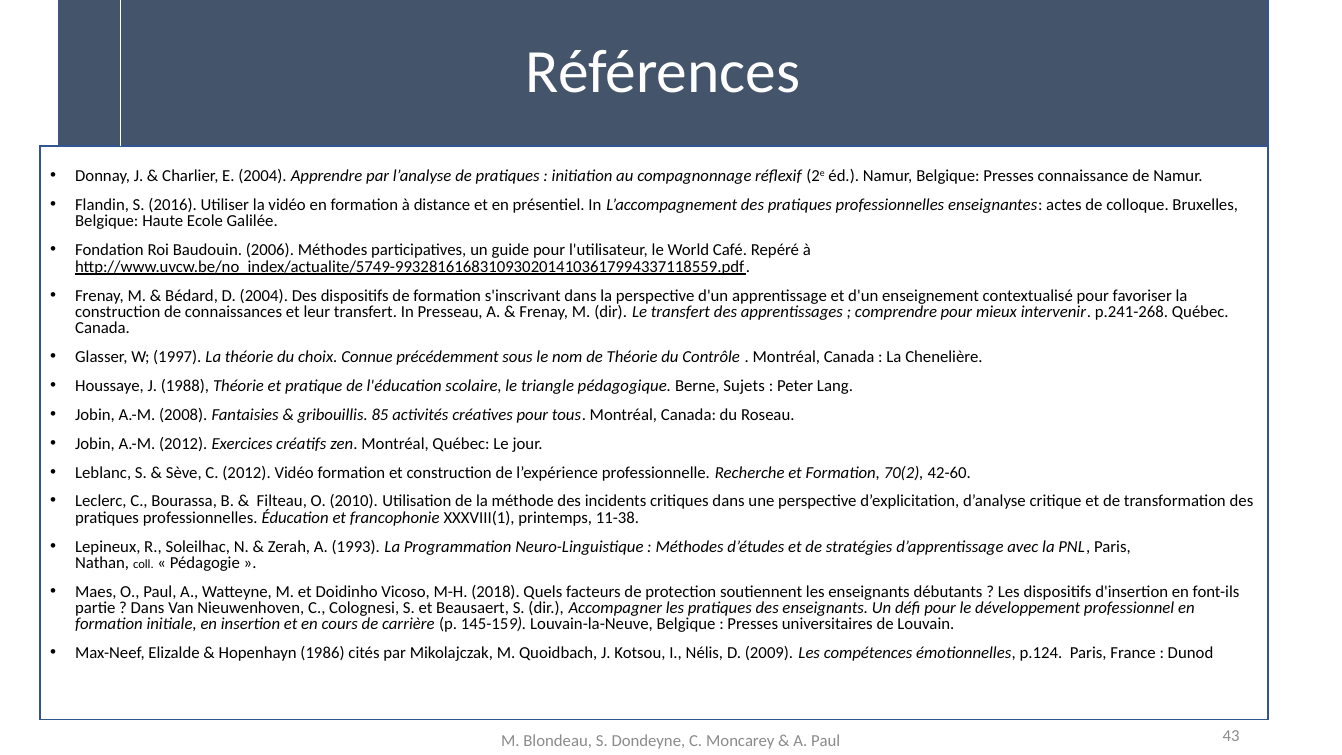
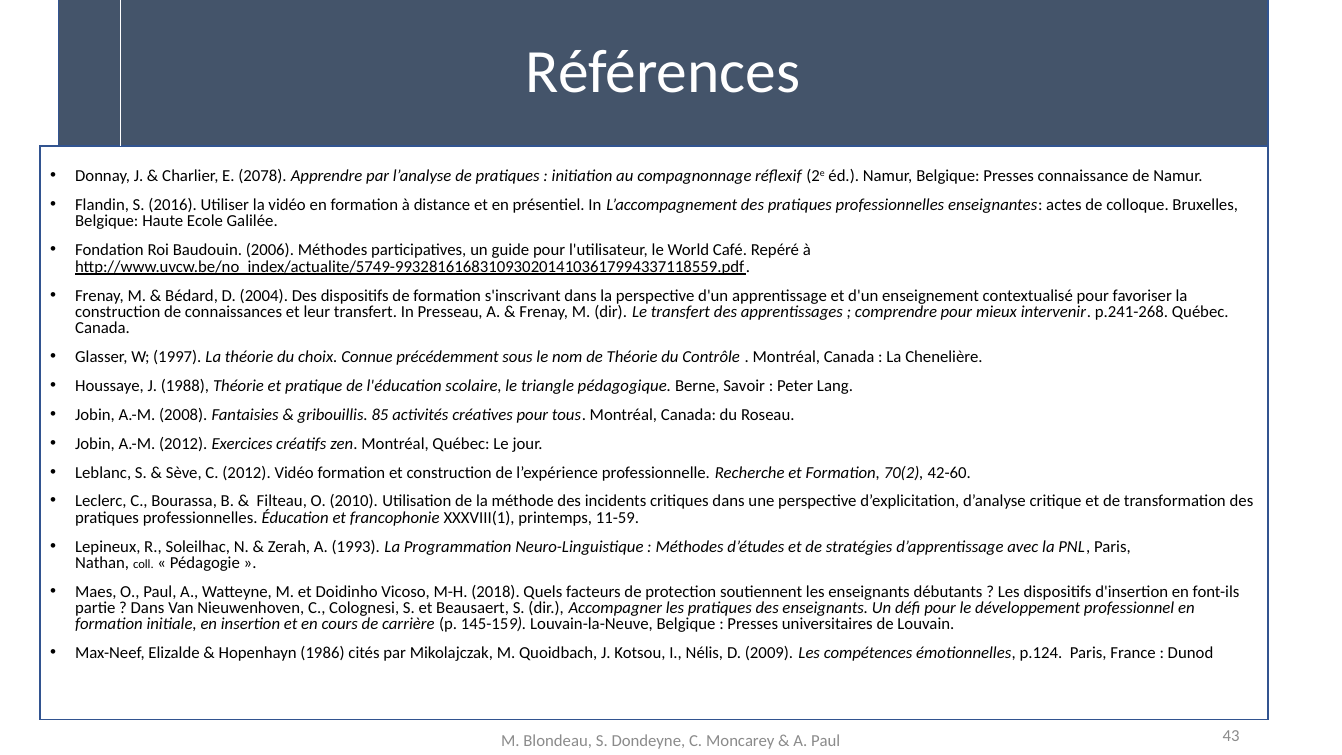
E 2004: 2004 -> 2078 (263, 176)
Sujets: Sujets -> Savoir (744, 386)
11-38: 11-38 -> 11-59 (618, 518)
